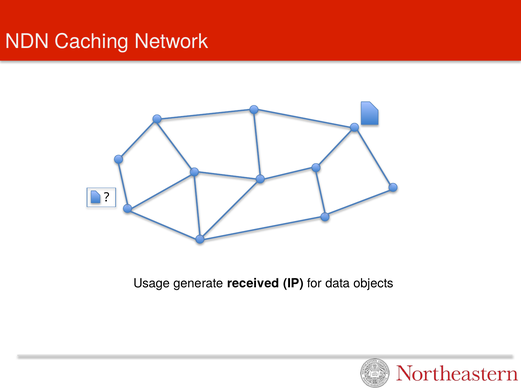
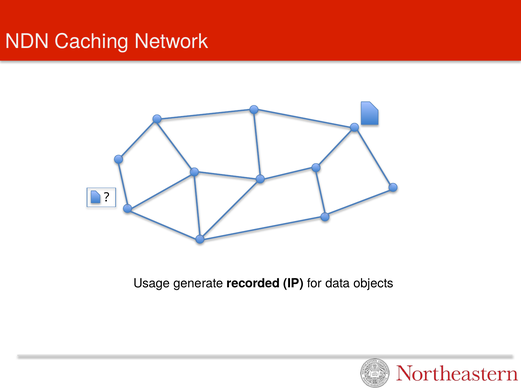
received: received -> recorded (253, 284)
